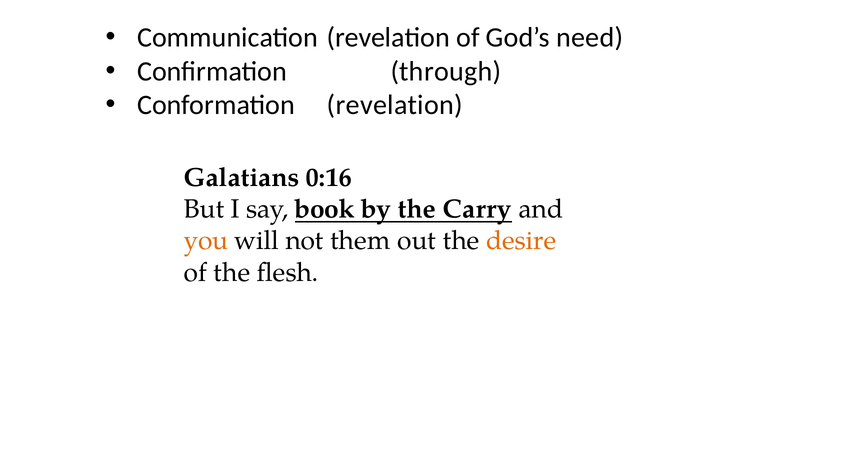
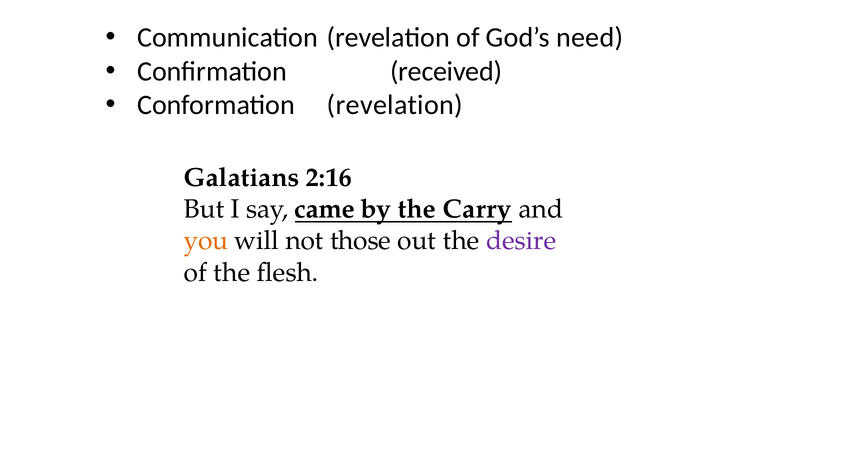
through: through -> received (446, 71)
0:16: 0:16 -> 2:16 (329, 178)
book: book -> came (325, 209)
them: them -> those (361, 241)
desire colour: orange -> purple (521, 241)
